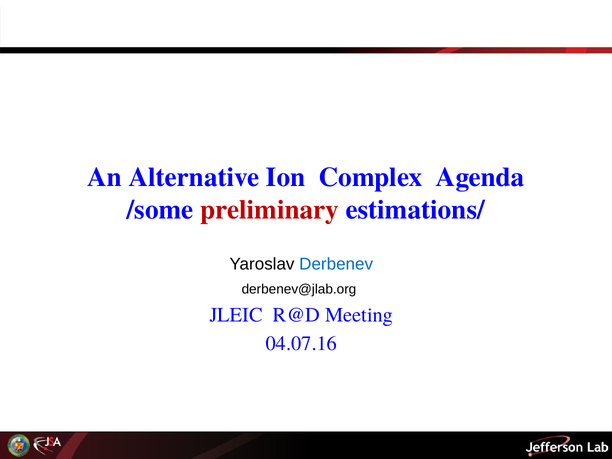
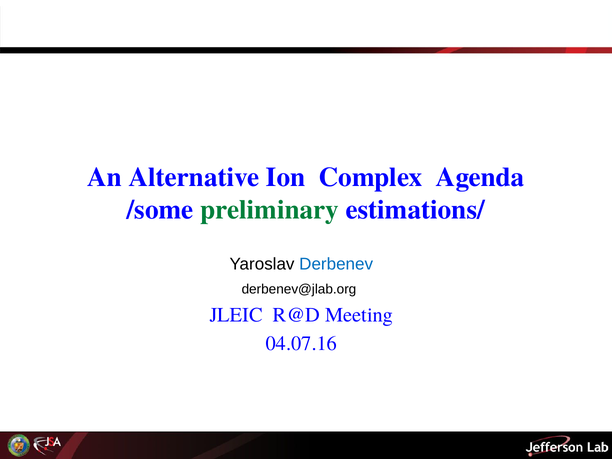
preliminary colour: red -> green (270, 210)
